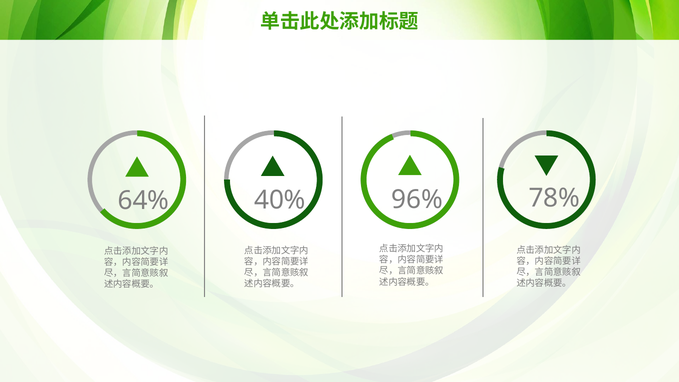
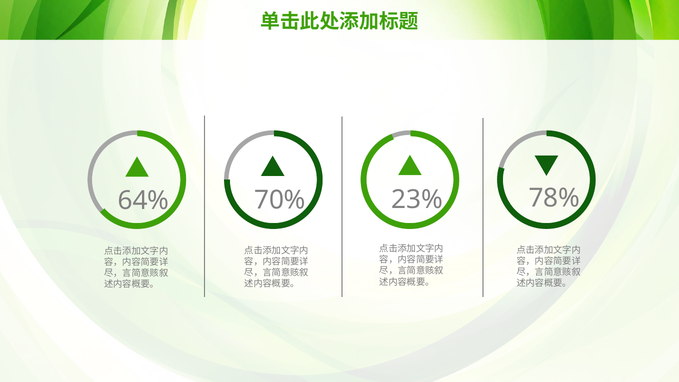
40%: 40% -> 70% (280, 200)
96%: 96% -> 23% (417, 200)
